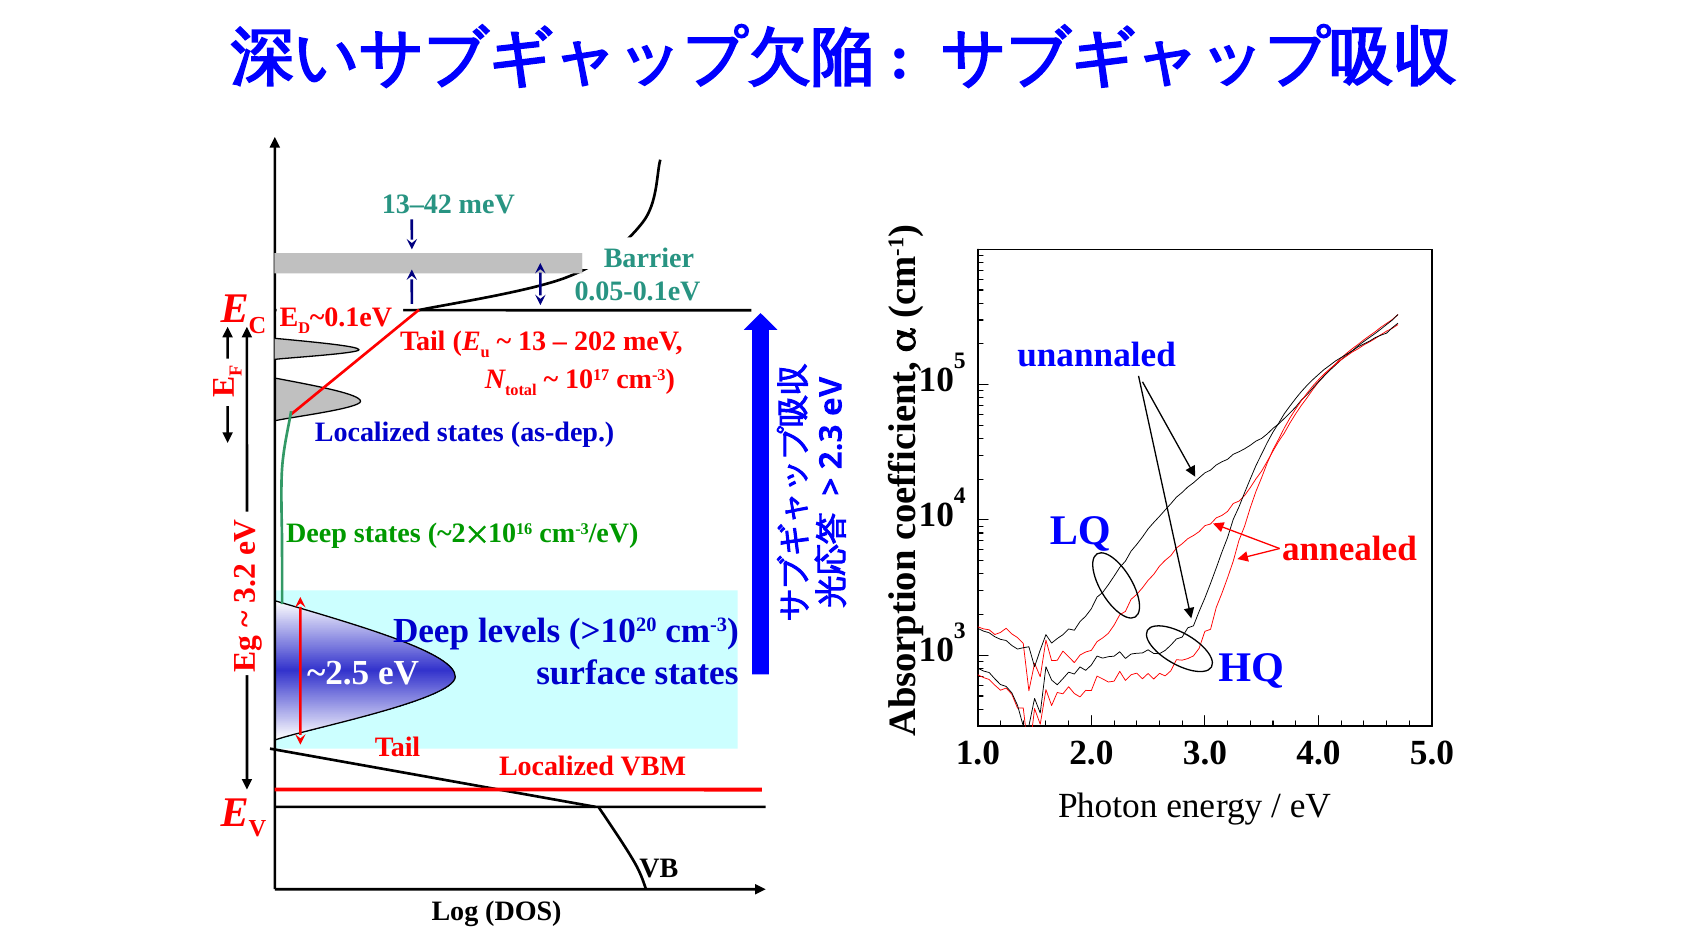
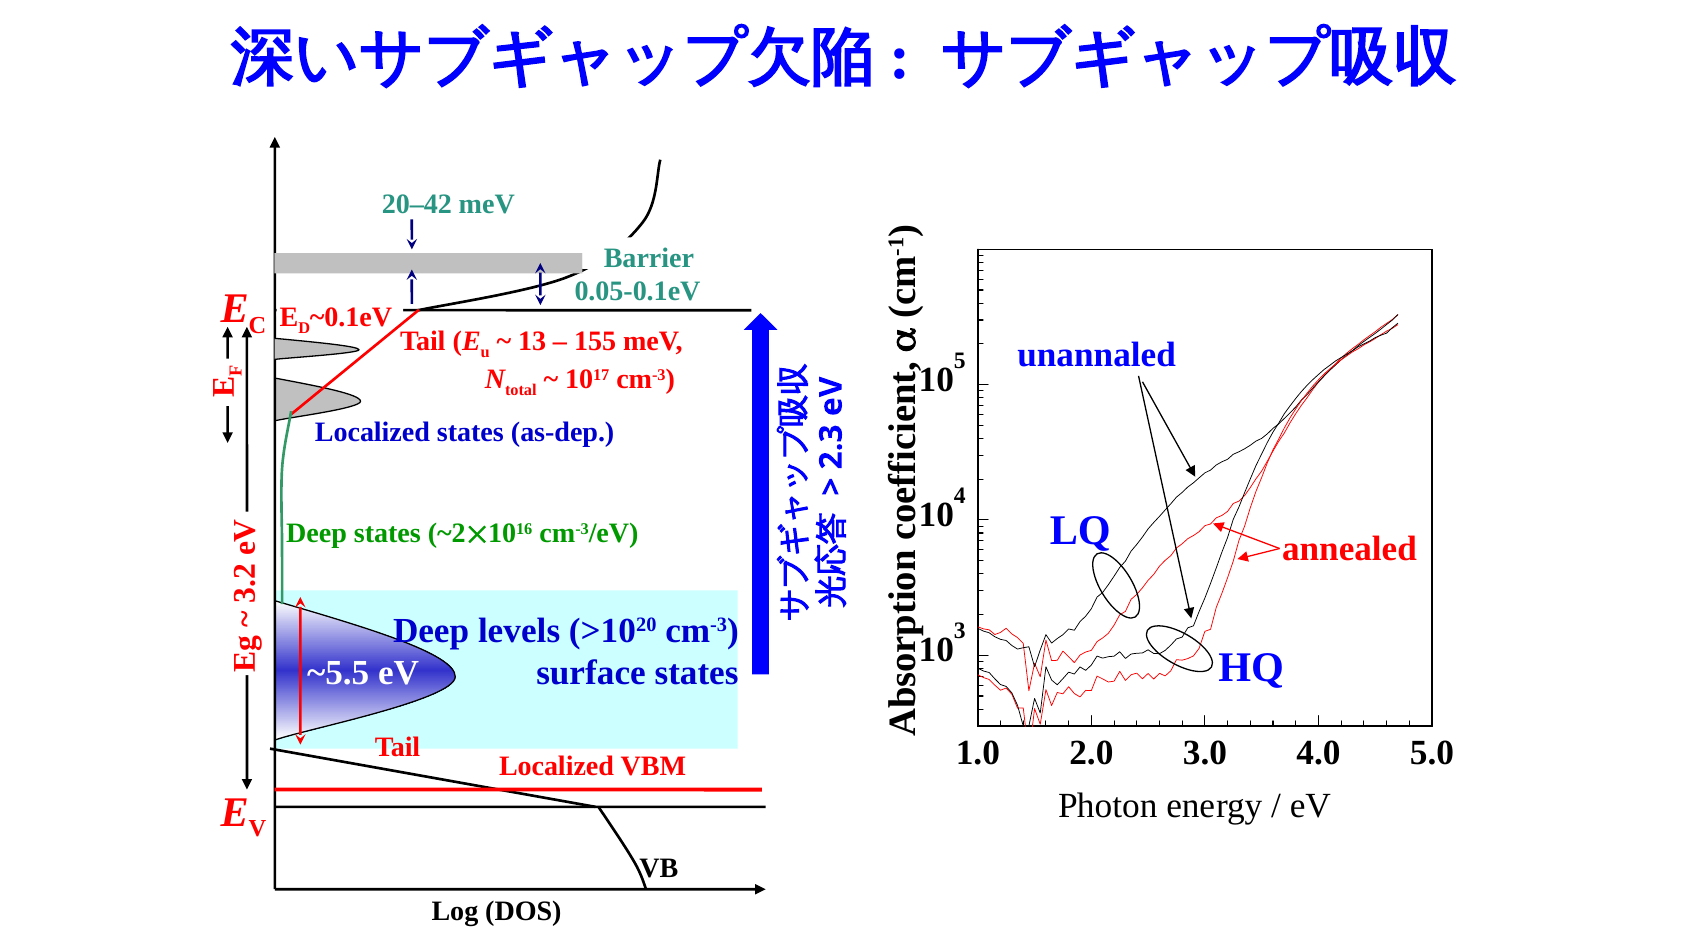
13–42: 13–42 -> 20–42 (417, 204)
202: 202 -> 155 (595, 342)
~2.5: ~2.5 -> ~5.5 (338, 673)
